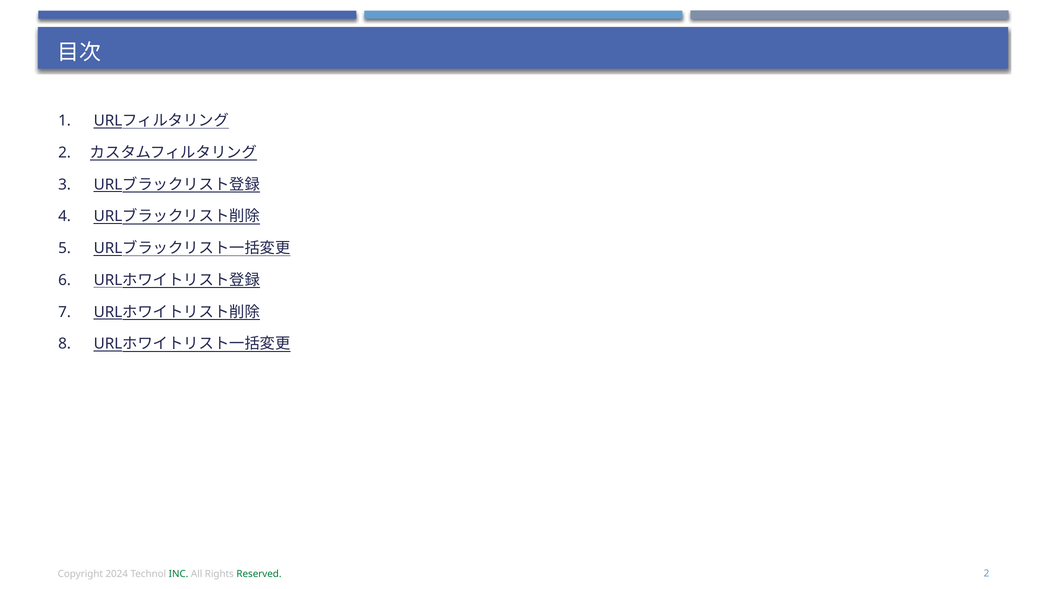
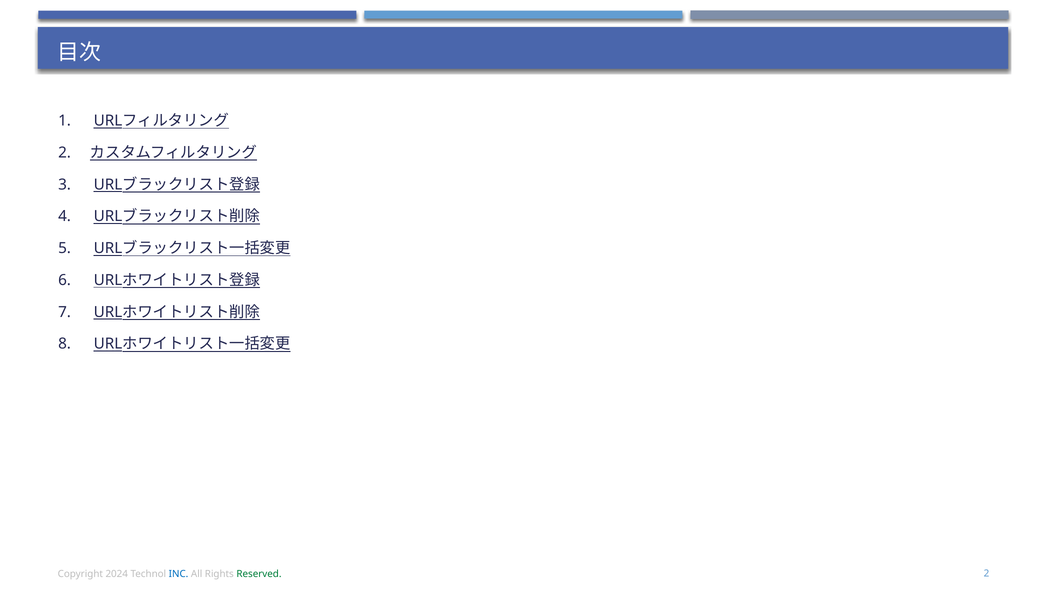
INC colour: green -> blue (179, 574)
